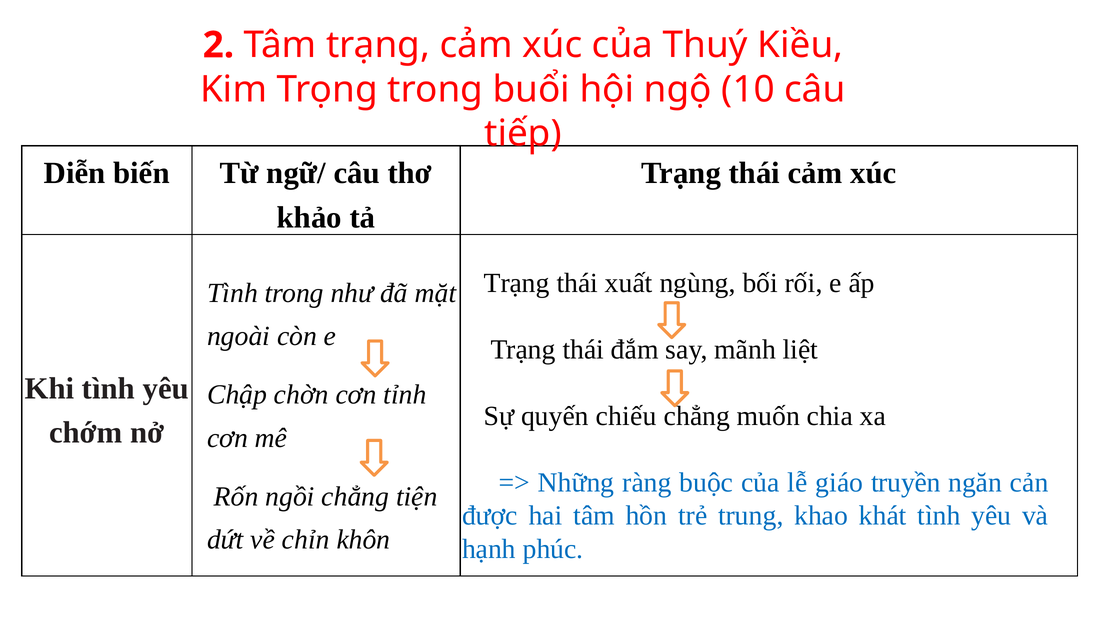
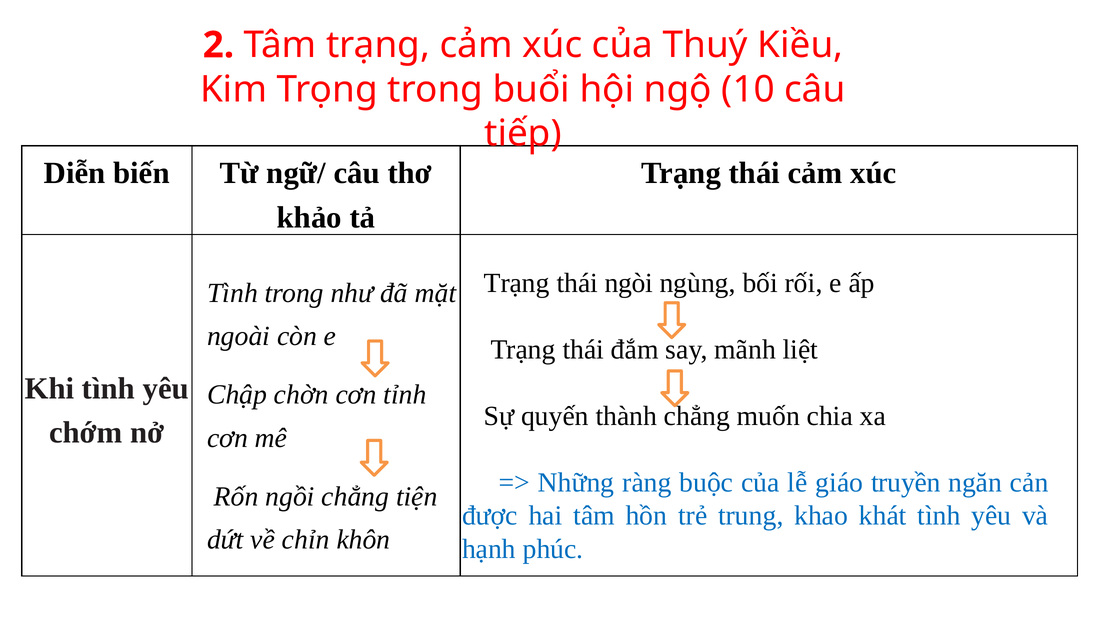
xuất: xuất -> ngòi (629, 283)
chiếu: chiếu -> thành (626, 416)
